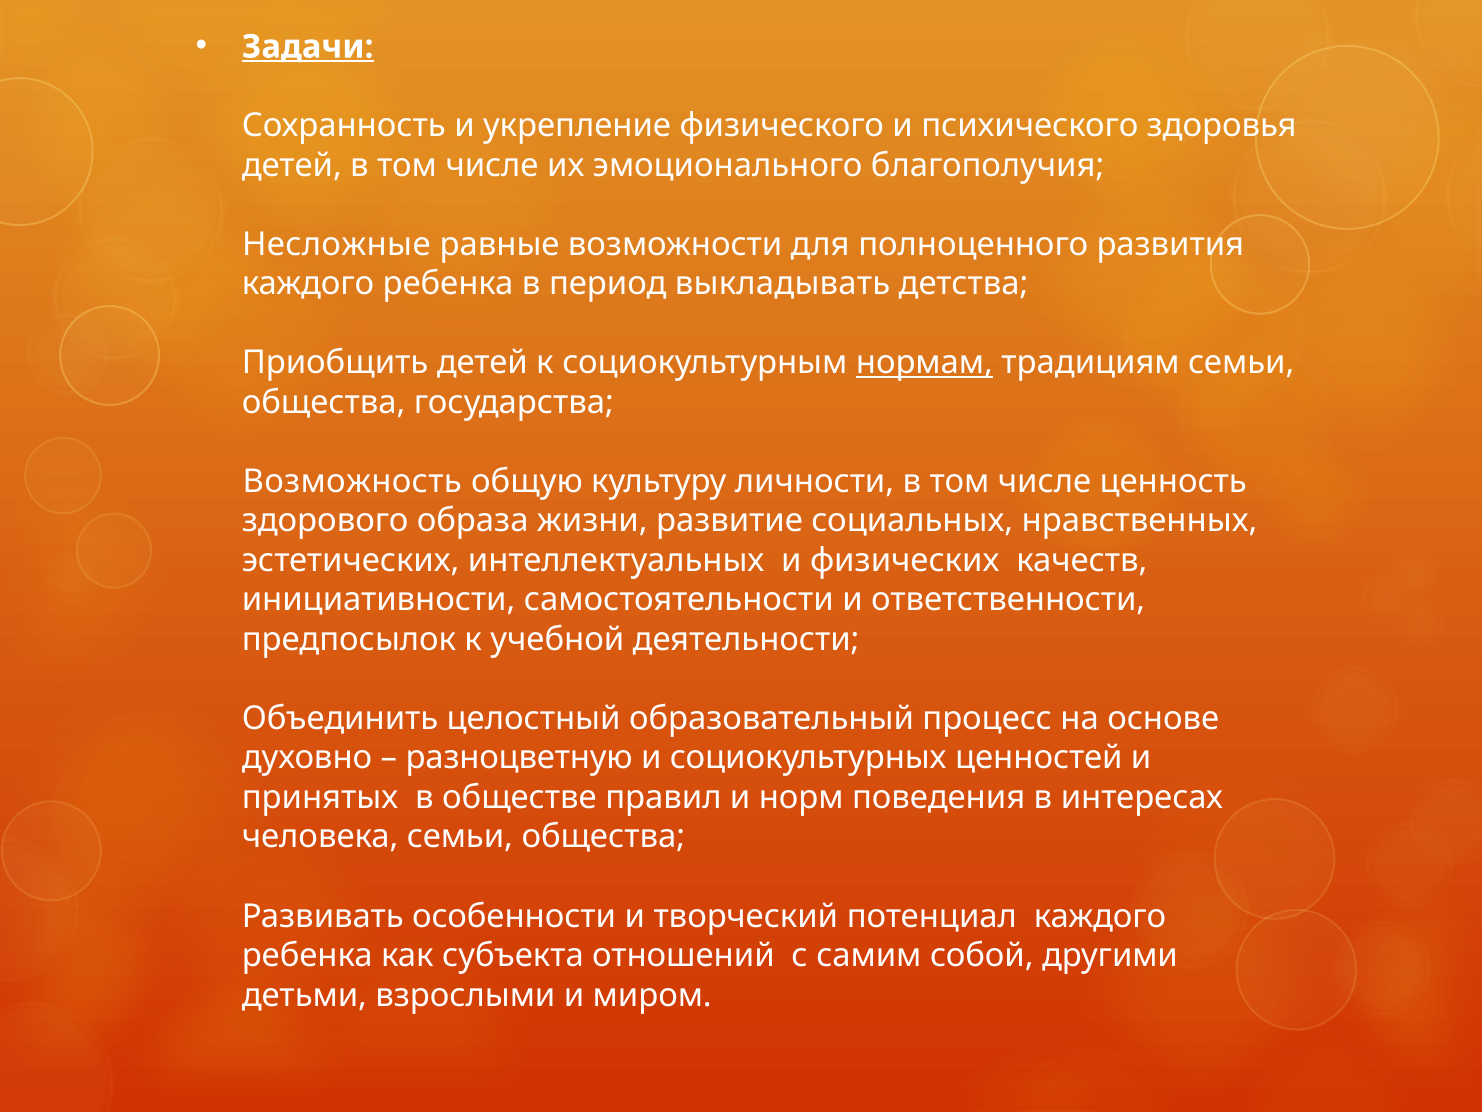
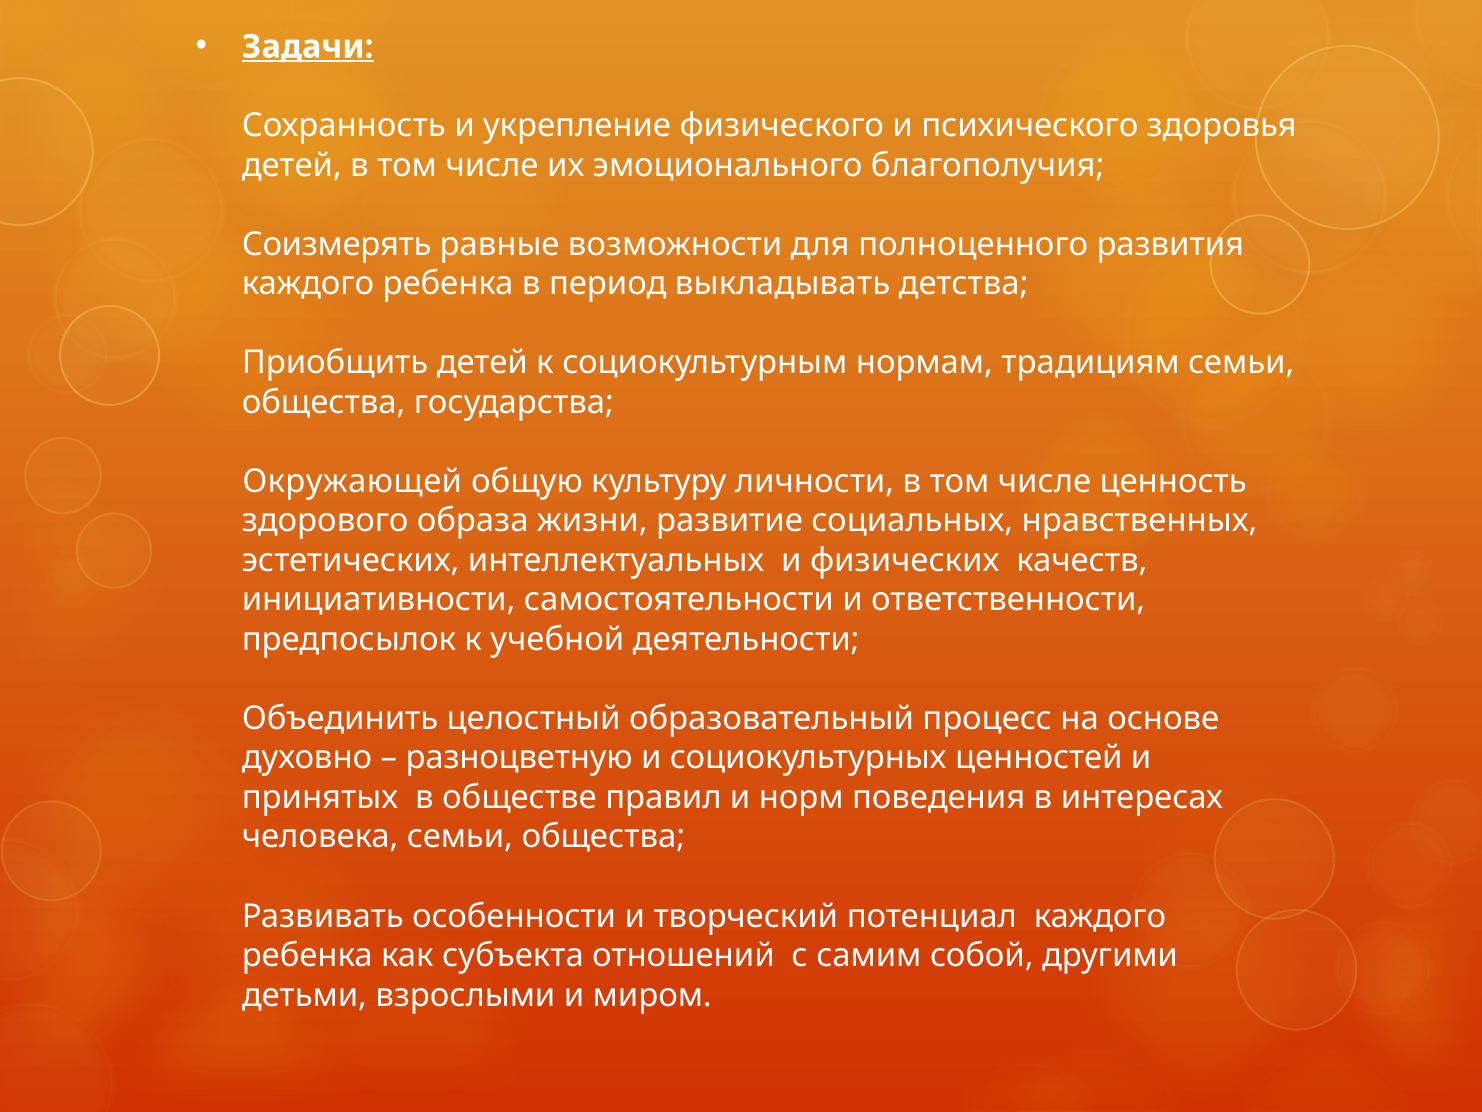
Несложные: Несложные -> Соизмерять (337, 244)
нормам underline: present -> none (924, 363)
Возможность: Возможность -> Окружающей (352, 481)
